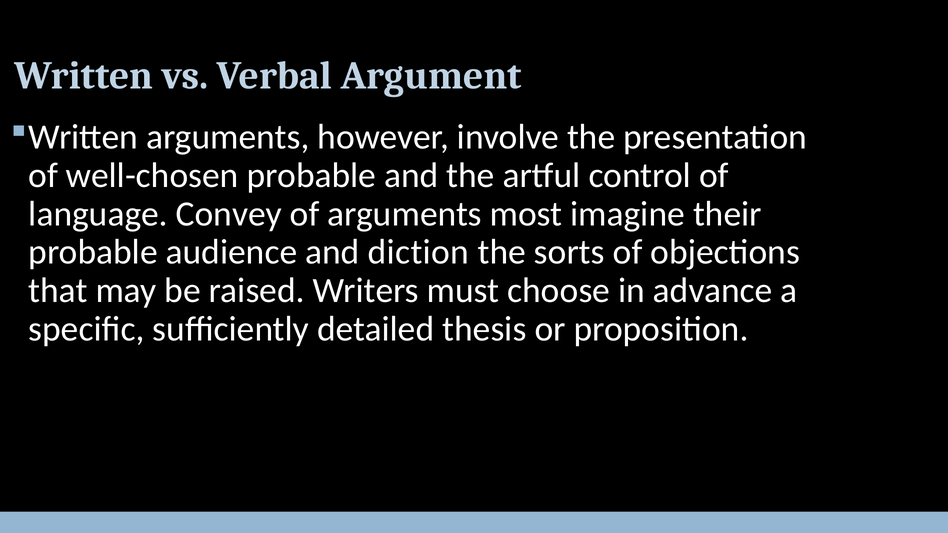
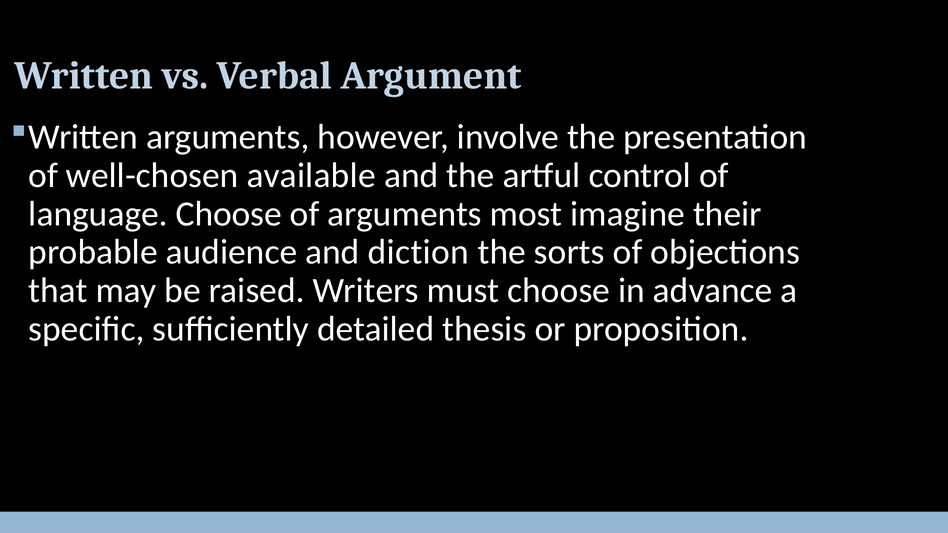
well-chosen probable: probable -> available (311, 175)
language Convey: Convey -> Choose (229, 214)
